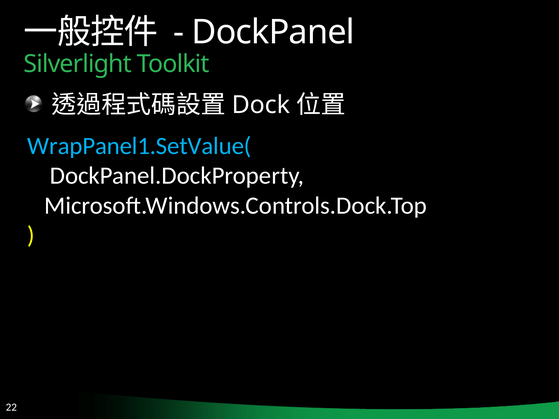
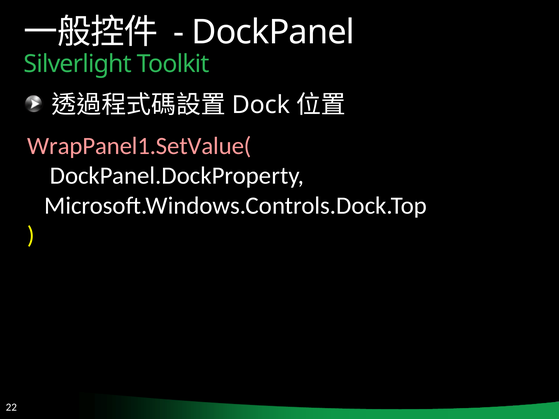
WrapPanel1.SetValue( colour: light blue -> pink (139, 146)
